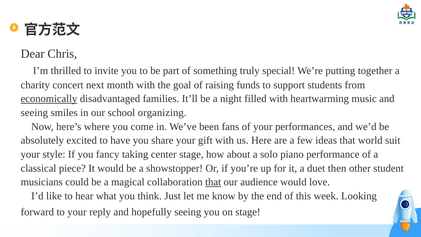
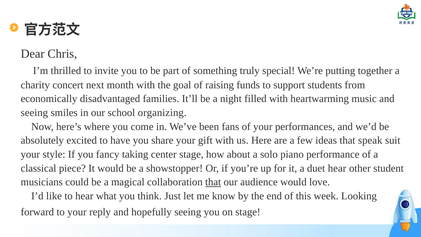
economically underline: present -> none (49, 99)
world: world -> speak (370, 140)
duet then: then -> hear (337, 168)
